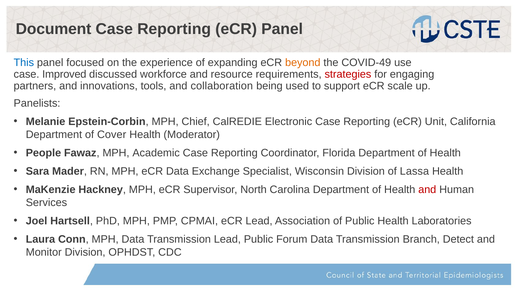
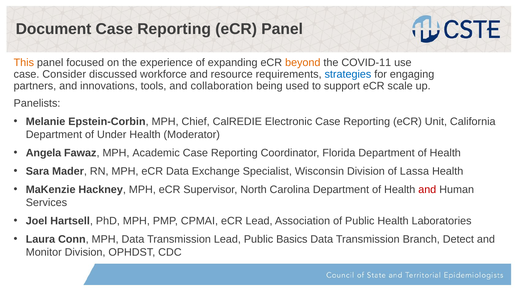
This colour: blue -> orange (24, 63)
COVID-49: COVID-49 -> COVID-11 (366, 63)
Improved: Improved -> Consider (64, 74)
strategies colour: red -> blue (348, 74)
Cover: Cover -> Under (112, 134)
People: People -> Angela (43, 153)
Forum: Forum -> Basics (292, 239)
